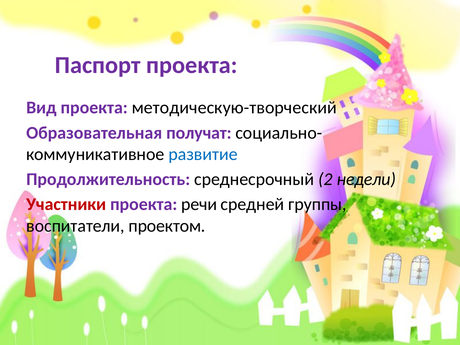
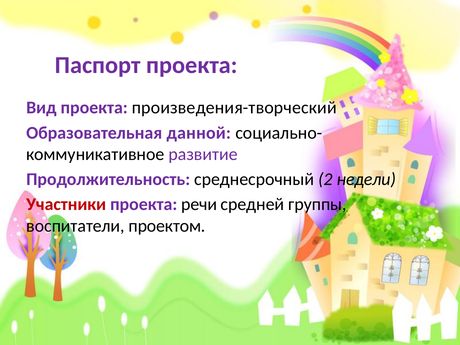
методическую-творческий: методическую-творческий -> произведения-творческий (234, 108)
получат: получат -> данной (199, 133)
развитие colour: blue -> purple (203, 154)
